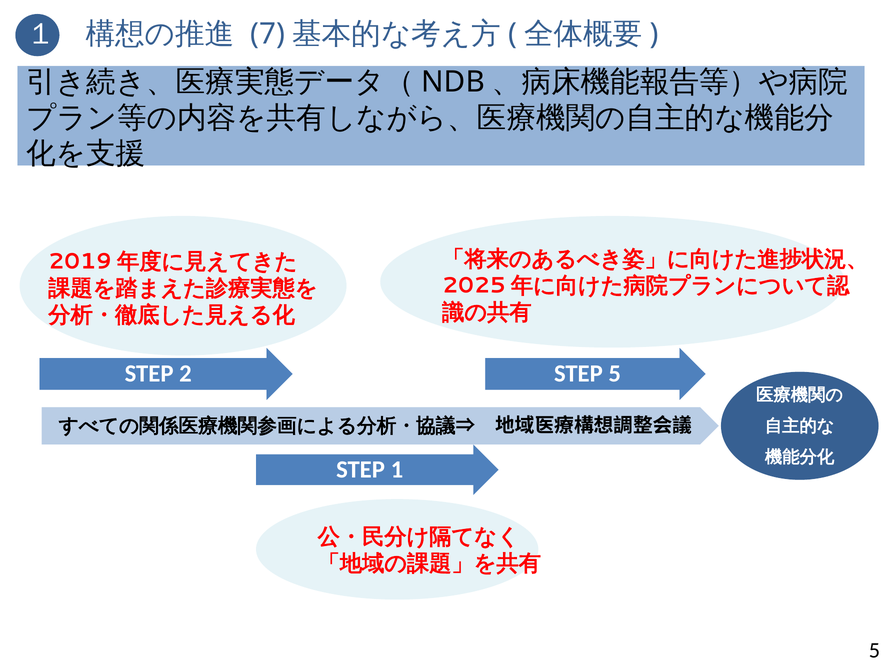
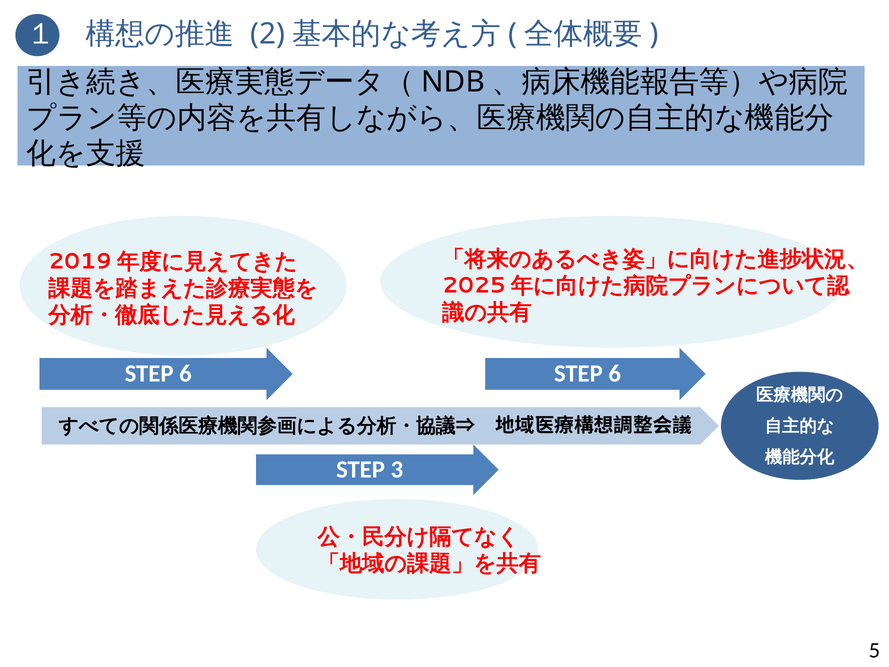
7: 7 -> 2 (268, 34)
2: 2 -> 6 (185, 374)
5: 5 -> 6 (615, 374)
1: 1 -> 3 (397, 469)
